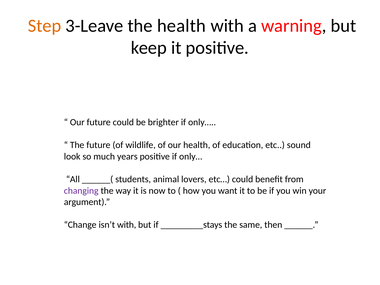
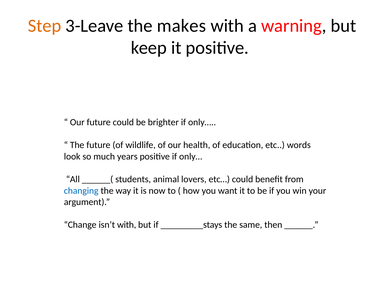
the health: health -> makes (181, 26)
sound: sound -> words (299, 145)
changing colour: purple -> blue (81, 191)
